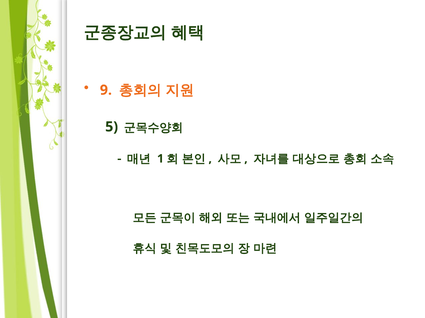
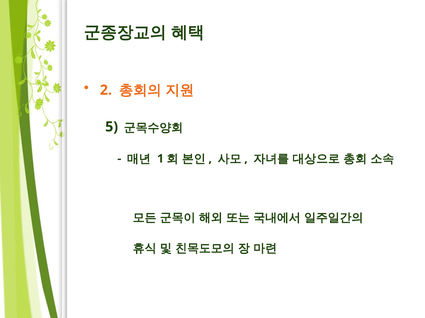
9: 9 -> 2 (106, 90)
